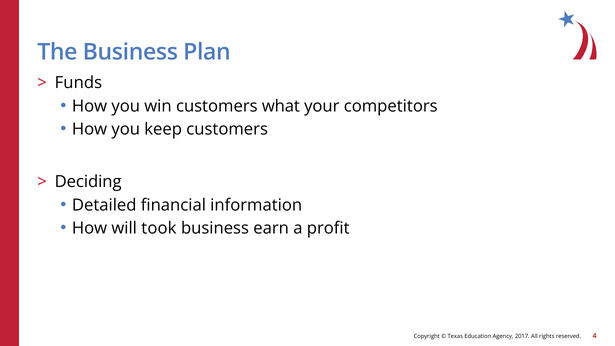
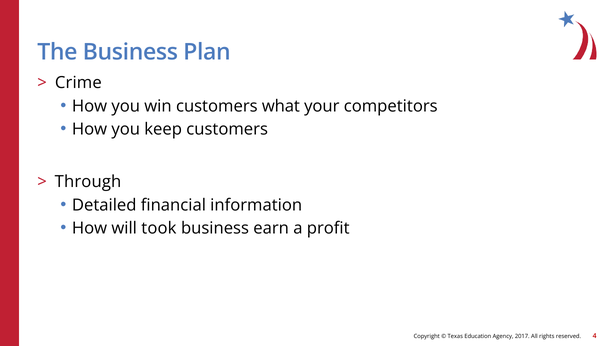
Funds: Funds -> Crime (78, 83)
Deciding: Deciding -> Through (88, 182)
